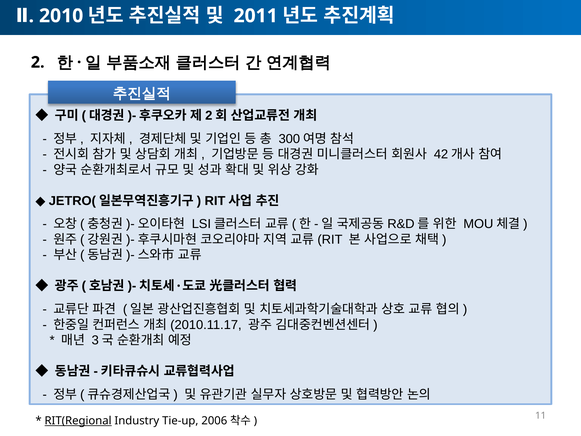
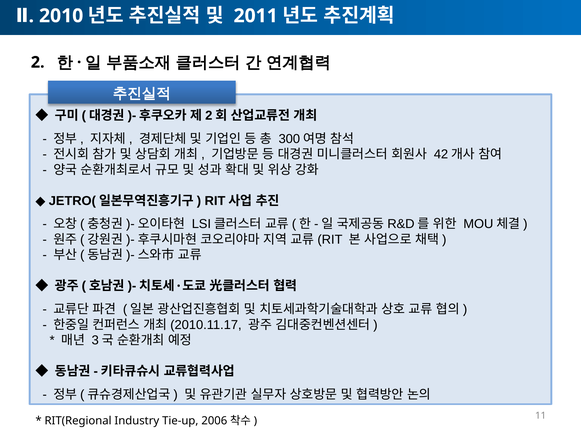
RIT(Regional underline: present -> none (78, 420)
